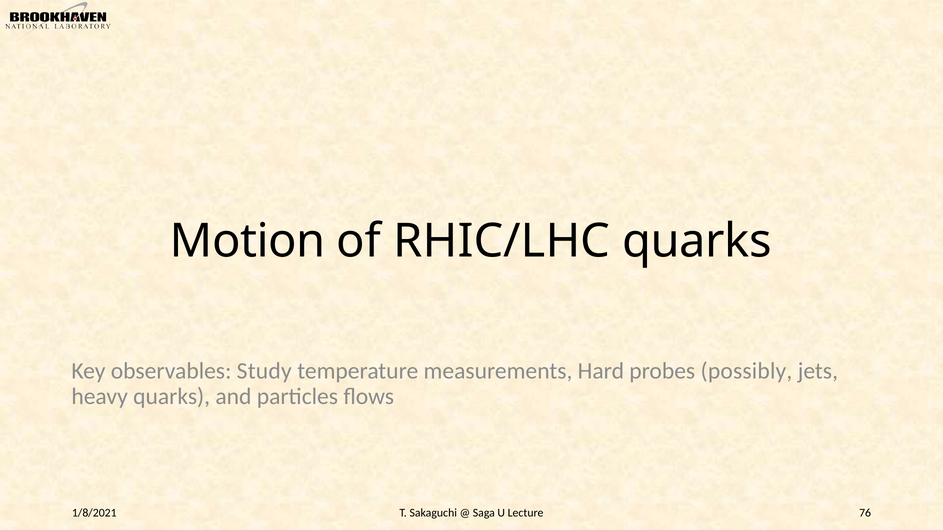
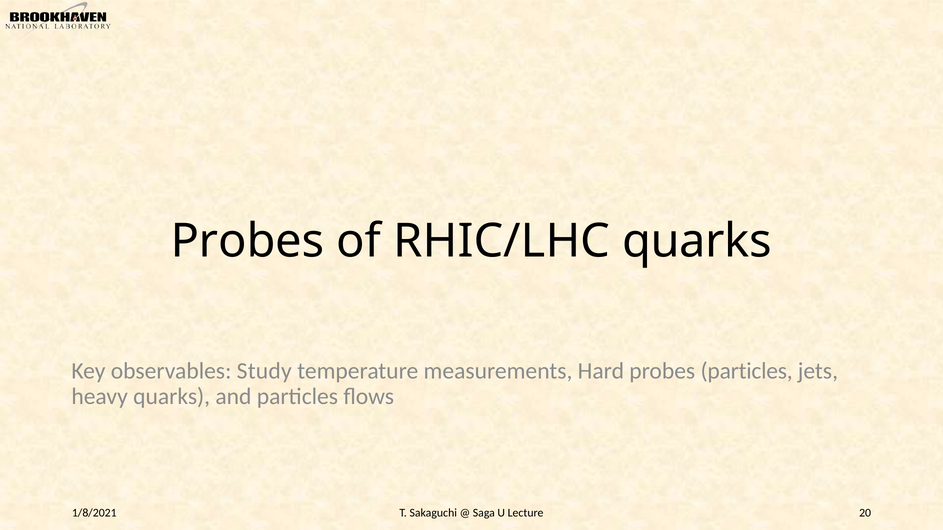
Motion: Motion -> Probes (247, 241)
probes possibly: possibly -> particles (747, 371)
76: 76 -> 20 (865, 513)
